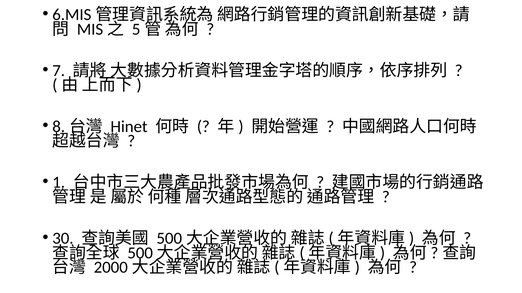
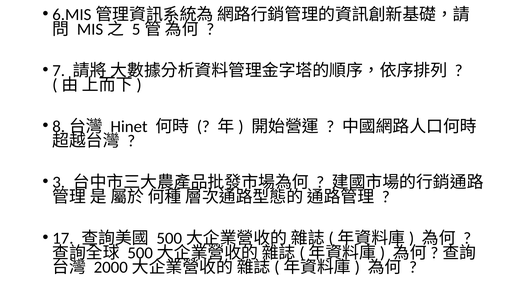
1: 1 -> 3 (59, 183)
30: 30 -> 17 (63, 239)
